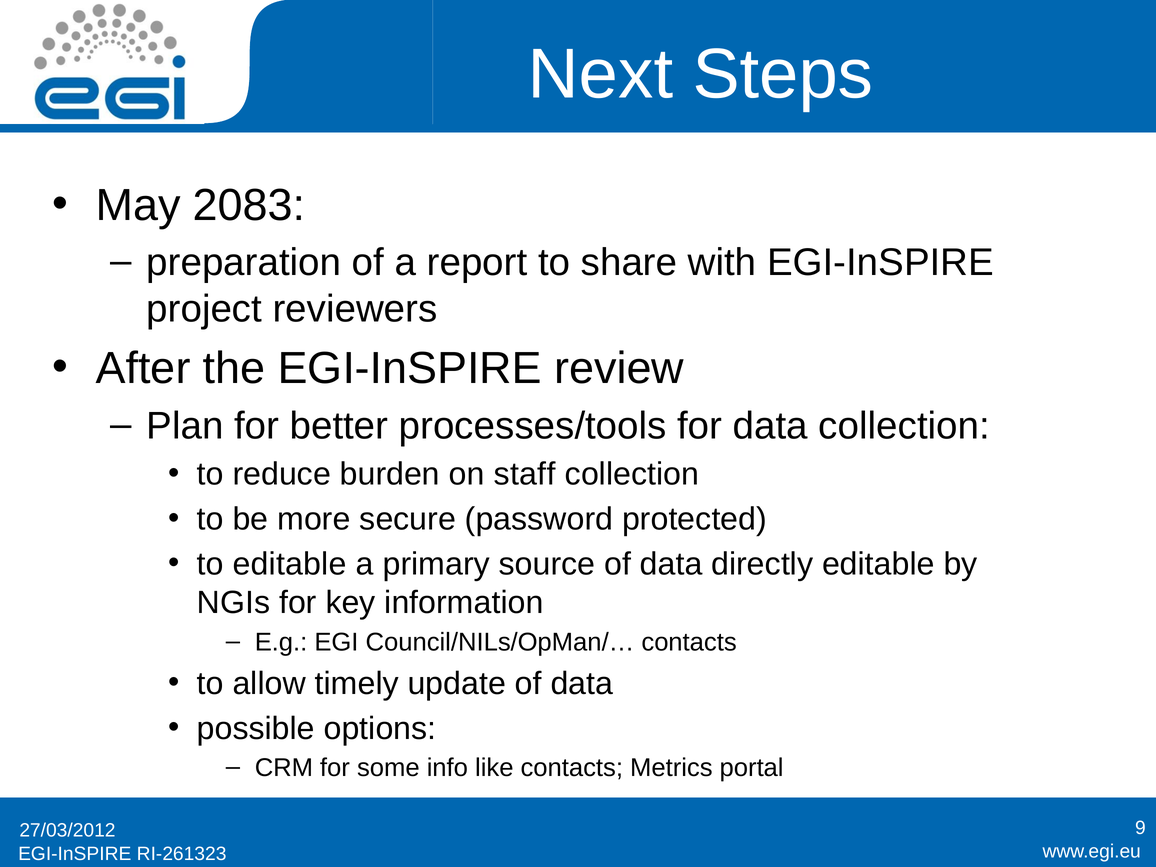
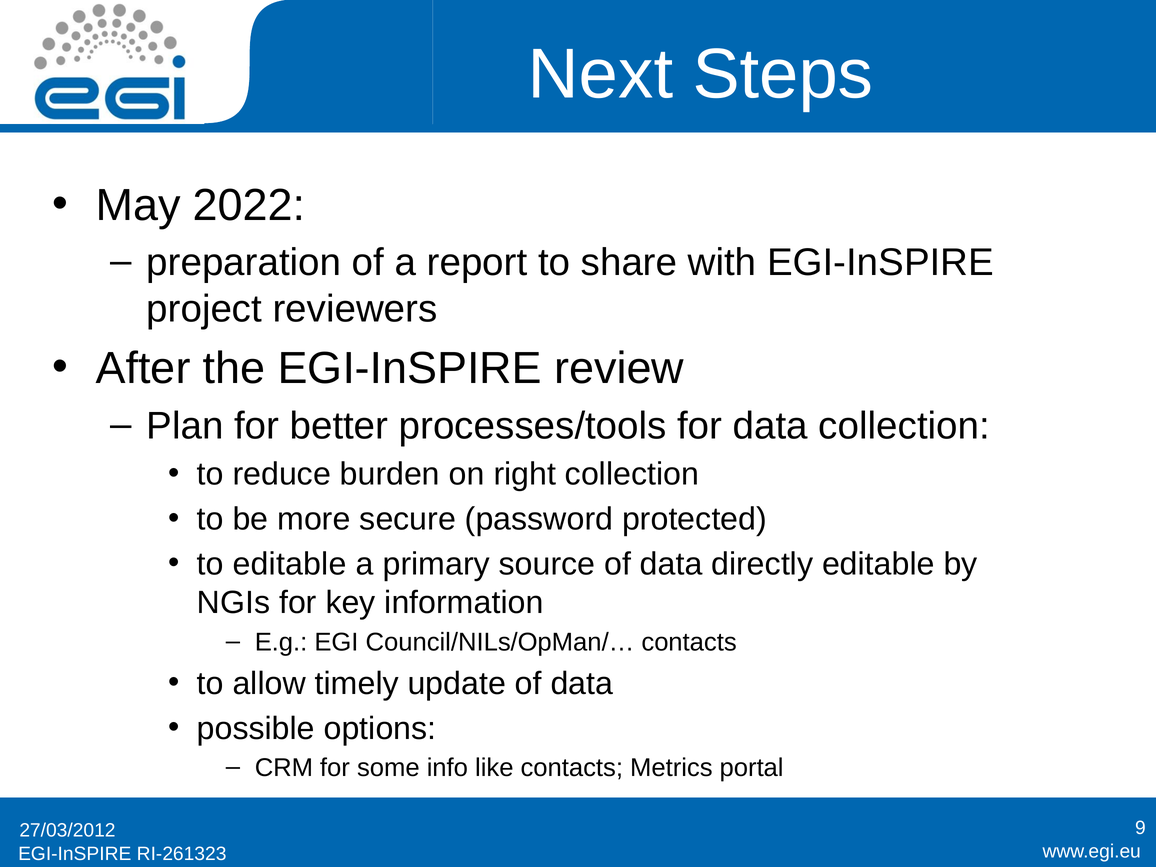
2083: 2083 -> 2022 (249, 205)
staff: staff -> right (525, 474)
